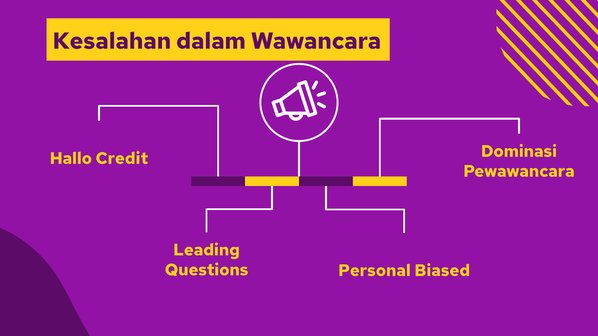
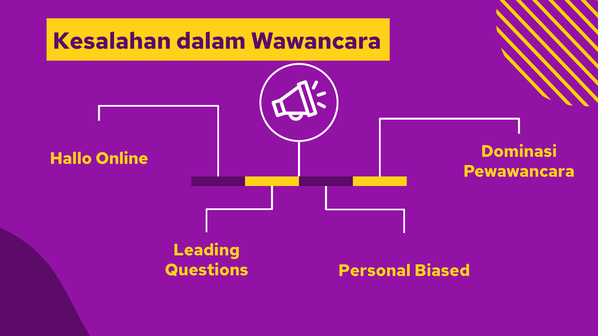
Credit: Credit -> Online (122, 159)
